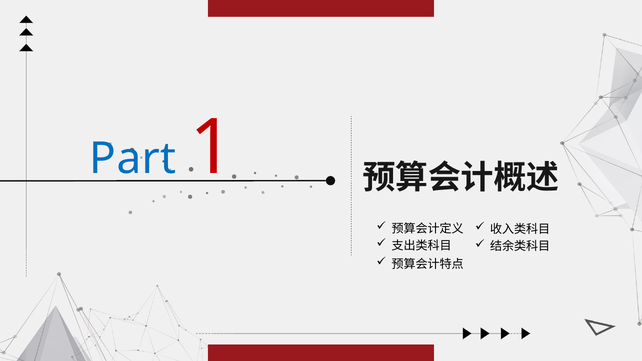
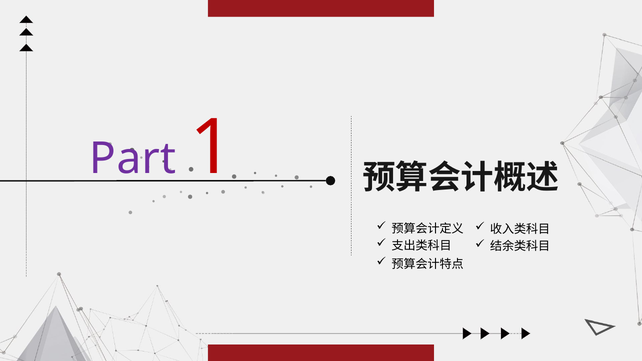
Part colour: blue -> purple (133, 159)
